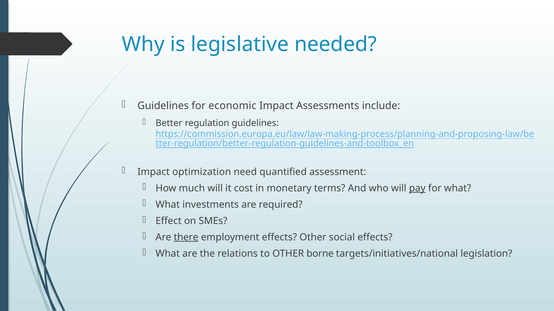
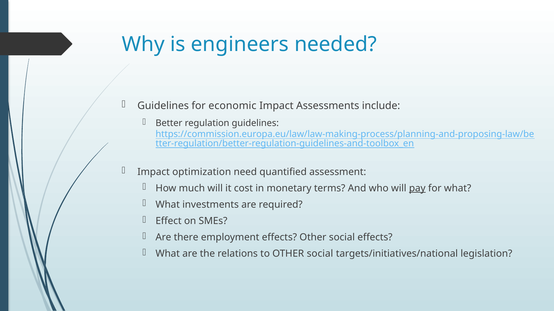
legislative: legislative -> engineers (240, 44)
there underline: present -> none (186, 238)
to OTHER borne: borne -> social (320, 254)
